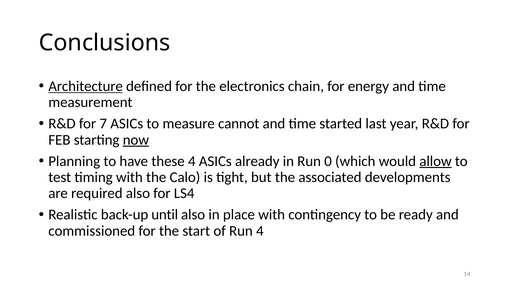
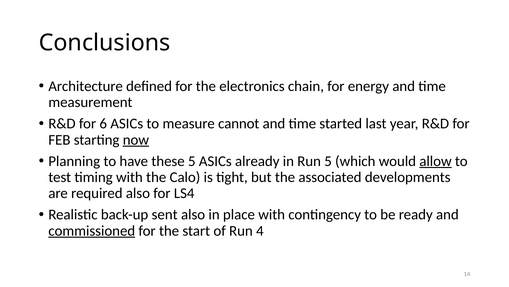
Architecture underline: present -> none (86, 86)
7: 7 -> 6 (103, 123)
these 4: 4 -> 5 (192, 161)
Run 0: 0 -> 5 (328, 161)
until: until -> sent (165, 214)
commissioned underline: none -> present (92, 230)
